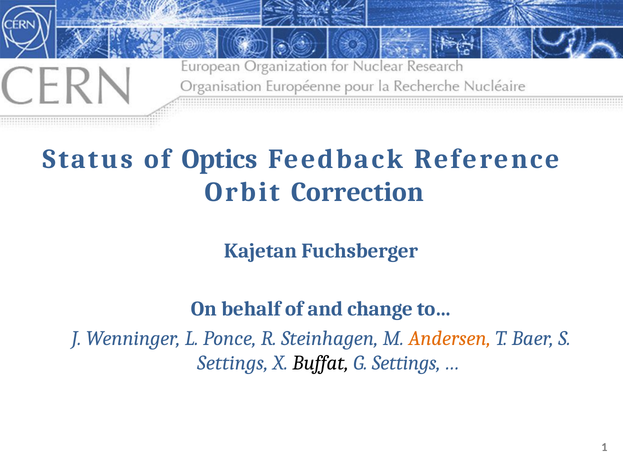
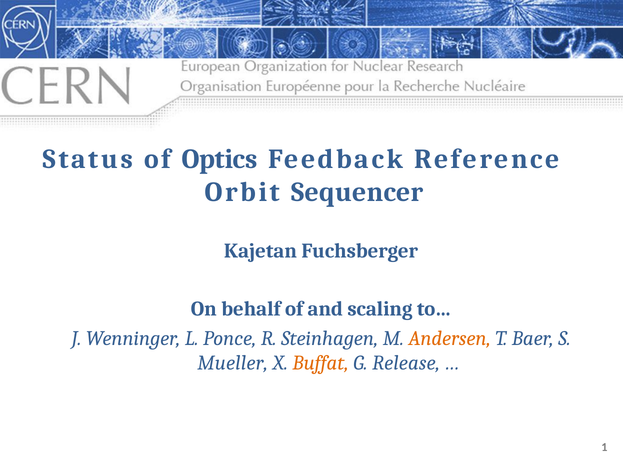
Correction: Correction -> Sequencer (357, 192)
change: change -> scaling (380, 309)
Settings: Settings -> Mueller (233, 363)
Buffat colour: black -> orange (321, 363)
G Settings: Settings -> Release (406, 363)
